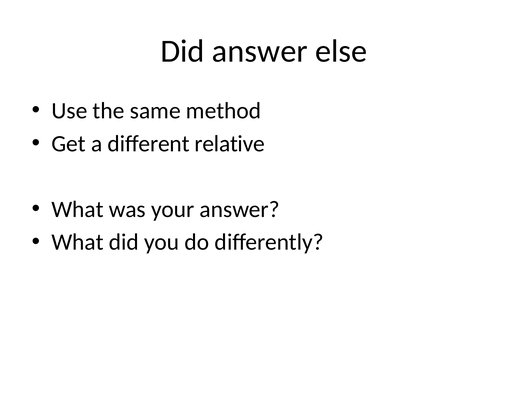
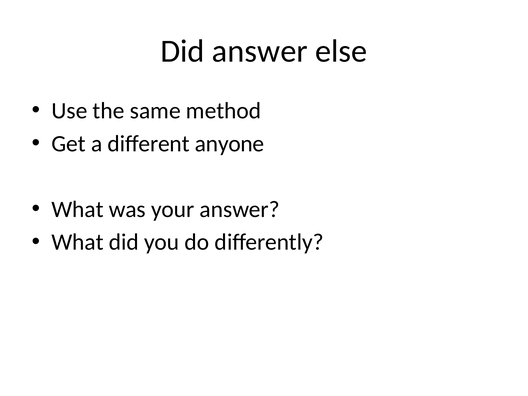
relative: relative -> anyone (230, 144)
